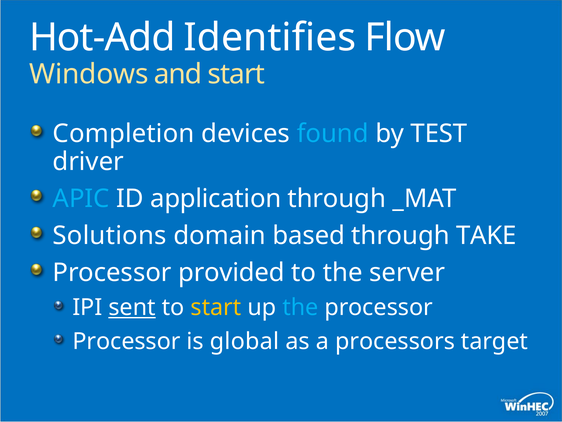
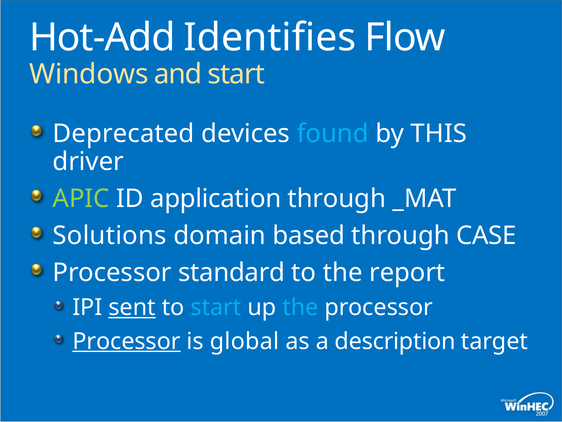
Completion: Completion -> Deprecated (124, 134)
TEST: TEST -> THIS (439, 134)
APIC colour: light blue -> light green (81, 198)
TAKE: TAKE -> CASE (486, 235)
provided: provided -> standard (232, 272)
server: server -> report (407, 272)
start colour: yellow -> light blue (216, 307)
Processor underline: none -> present (126, 341)
processors: processors -> description (395, 341)
